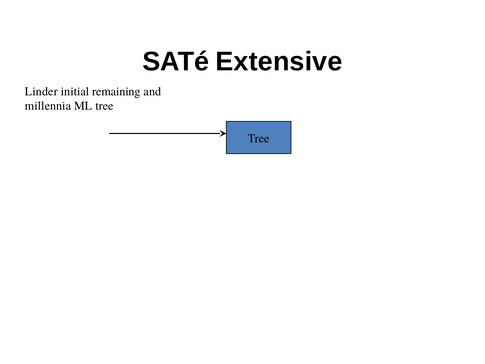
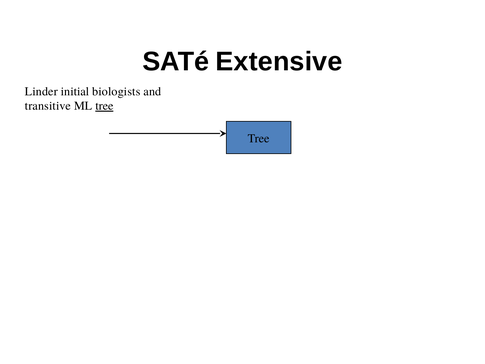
remaining: remaining -> biologists (116, 91)
millennia: millennia -> transitive (48, 106)
tree underline: none -> present (104, 106)
